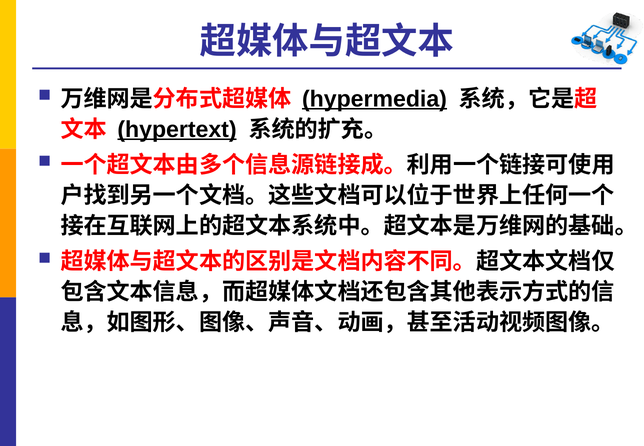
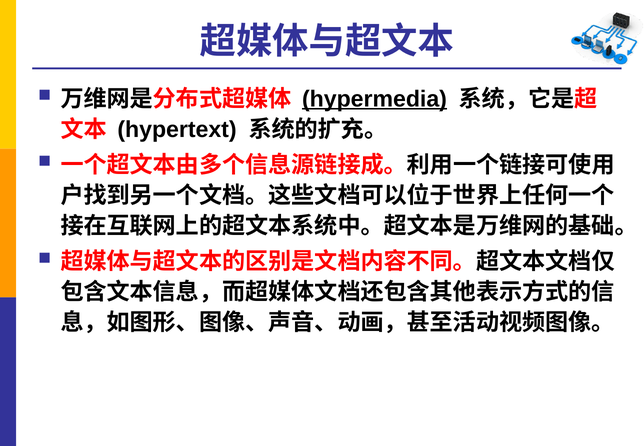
hypertext underline: present -> none (177, 129)
